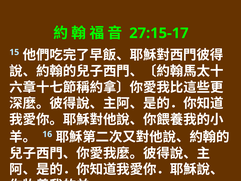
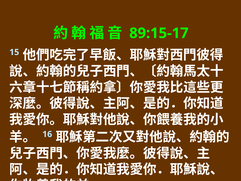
27:15-17: 27:15-17 -> 89:15-17 (159, 33)
